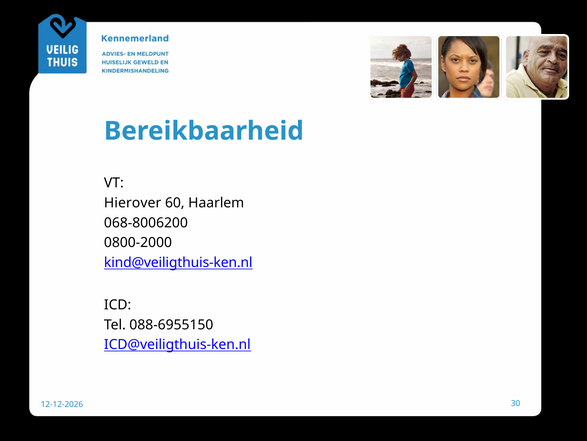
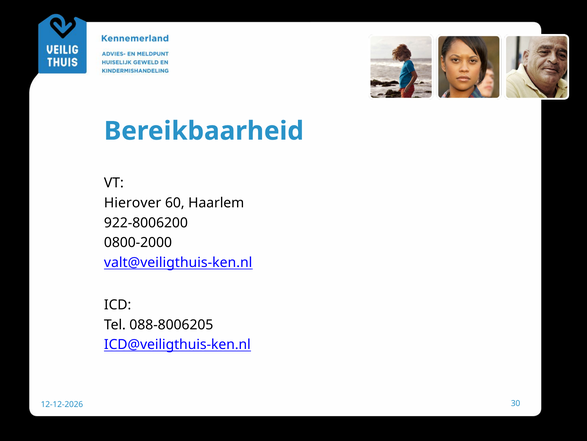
068-8006200: 068-8006200 -> 922-8006200 (146, 222)
kind@veiligthuis-ken.nl: kind@veiligthuis-ken.nl -> valt@veiligthuis-ken.nl (178, 262)
088-6955150: 088-6955150 -> 088-8006205 (171, 324)
